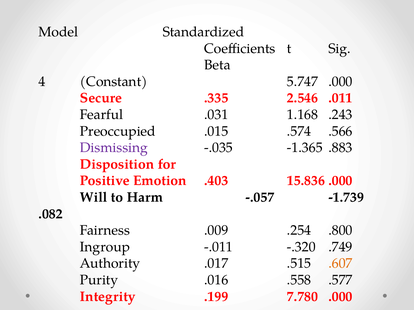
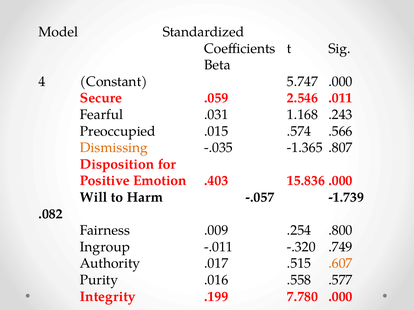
.335: .335 -> .059 (216, 98)
Dismissing colour: purple -> orange (114, 148)
.883: .883 -> .807 (340, 148)
